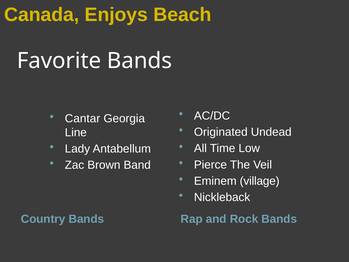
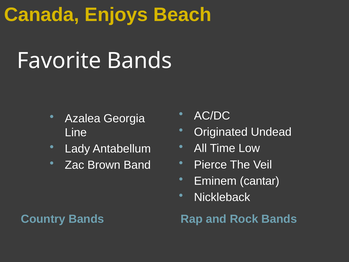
Cantar: Cantar -> Azalea (83, 118)
village: village -> cantar (260, 181)
